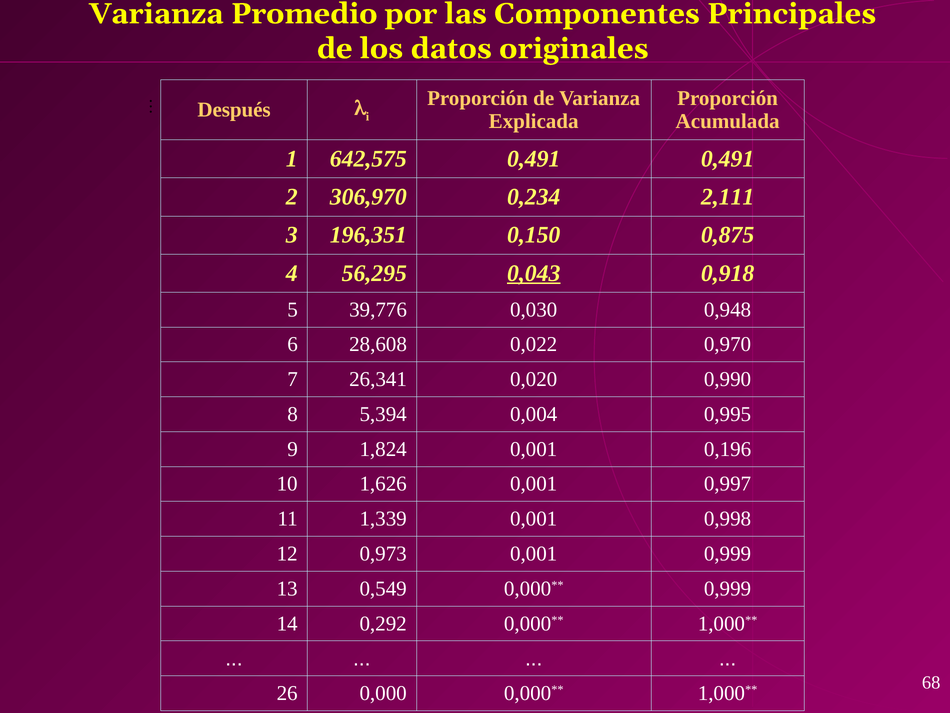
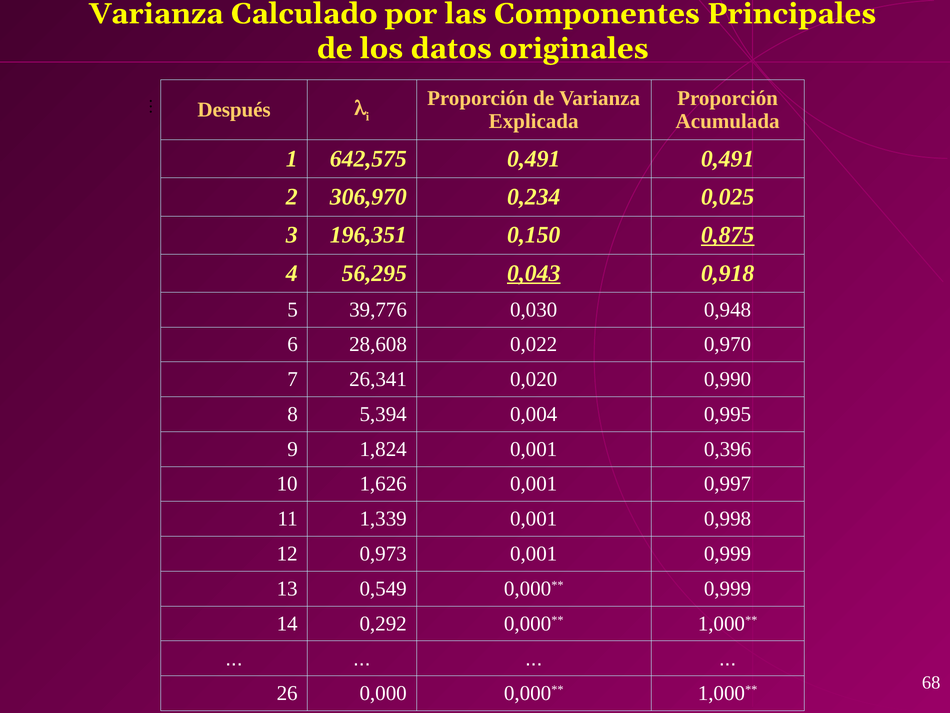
Promedio: Promedio -> Calculado (304, 14)
2,111: 2,111 -> 0,025 (728, 197)
0,875 underline: none -> present (728, 235)
0,196: 0,196 -> 0,396 (728, 449)
